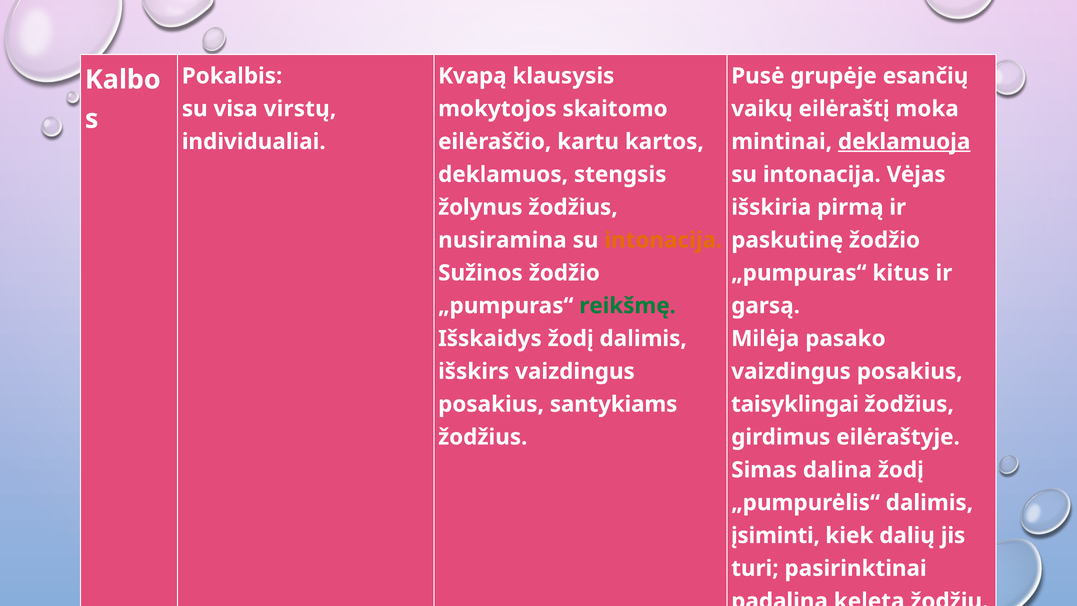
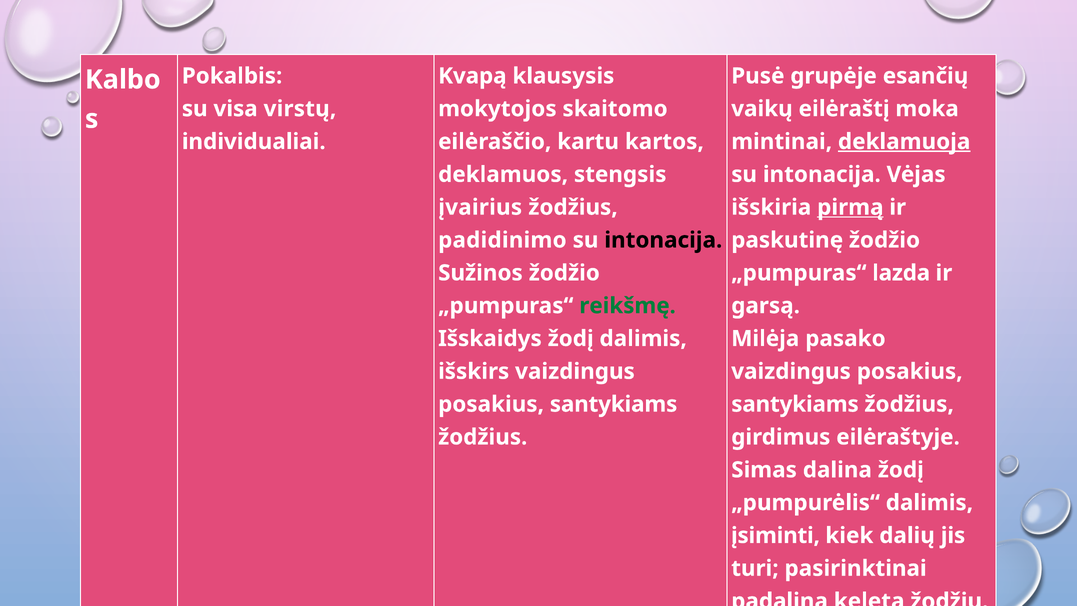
žolynus: žolynus -> įvairius (480, 207)
pirmą underline: none -> present (850, 207)
nusiramina: nusiramina -> padidinimo (502, 240)
intonacija colour: orange -> black (663, 240)
kitus: kitus -> lazda (901, 273)
taisyklingai: taisyklingai -> santykiams (795, 404)
